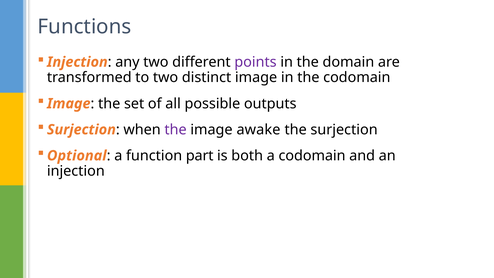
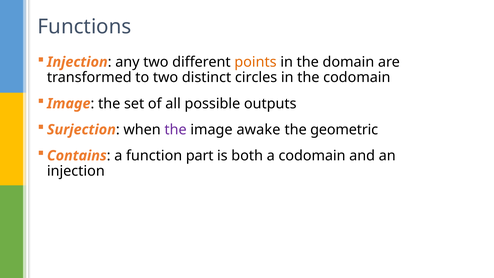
points colour: purple -> orange (255, 62)
distinct image: image -> circles (256, 78)
the surjection: surjection -> geometric (344, 130)
Optional: Optional -> Contains (77, 156)
